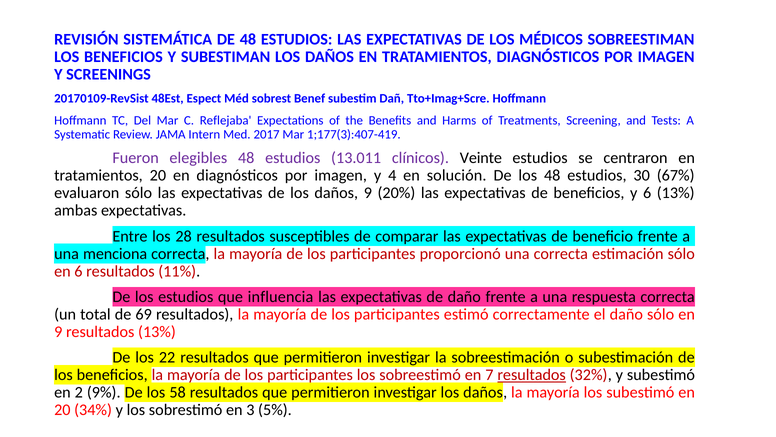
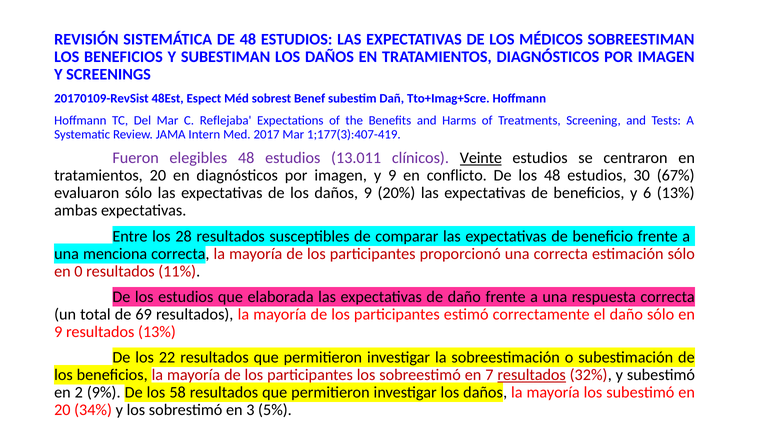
Veinte underline: none -> present (481, 158)
y 4: 4 -> 9 (392, 175)
solución: solución -> conflicto (457, 175)
en 6: 6 -> 0 (78, 271)
influencia: influencia -> elaborada (281, 296)
